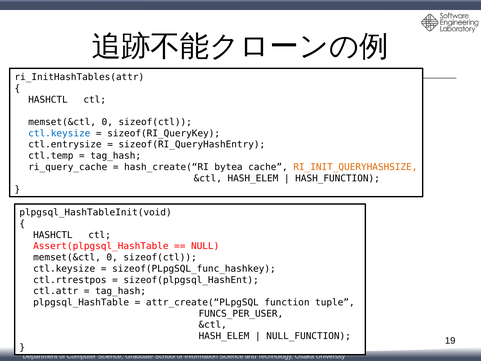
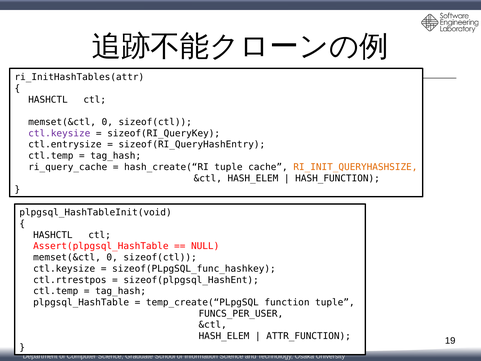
ctl.keysize colour: blue -> purple (59, 133)
hash_create(“RI bytea: bytea -> tuple (229, 167)
ctl.attr: ctl.attr -> ctl.temp (56, 291)
attr_create(“PLpgSQL: attr_create(“PLpgSQL -> temp_create(“PLpgSQL (202, 302)
NULL_FUNCTION: NULL_FUNCTION -> ATTR_FUNCTION (309, 336)
